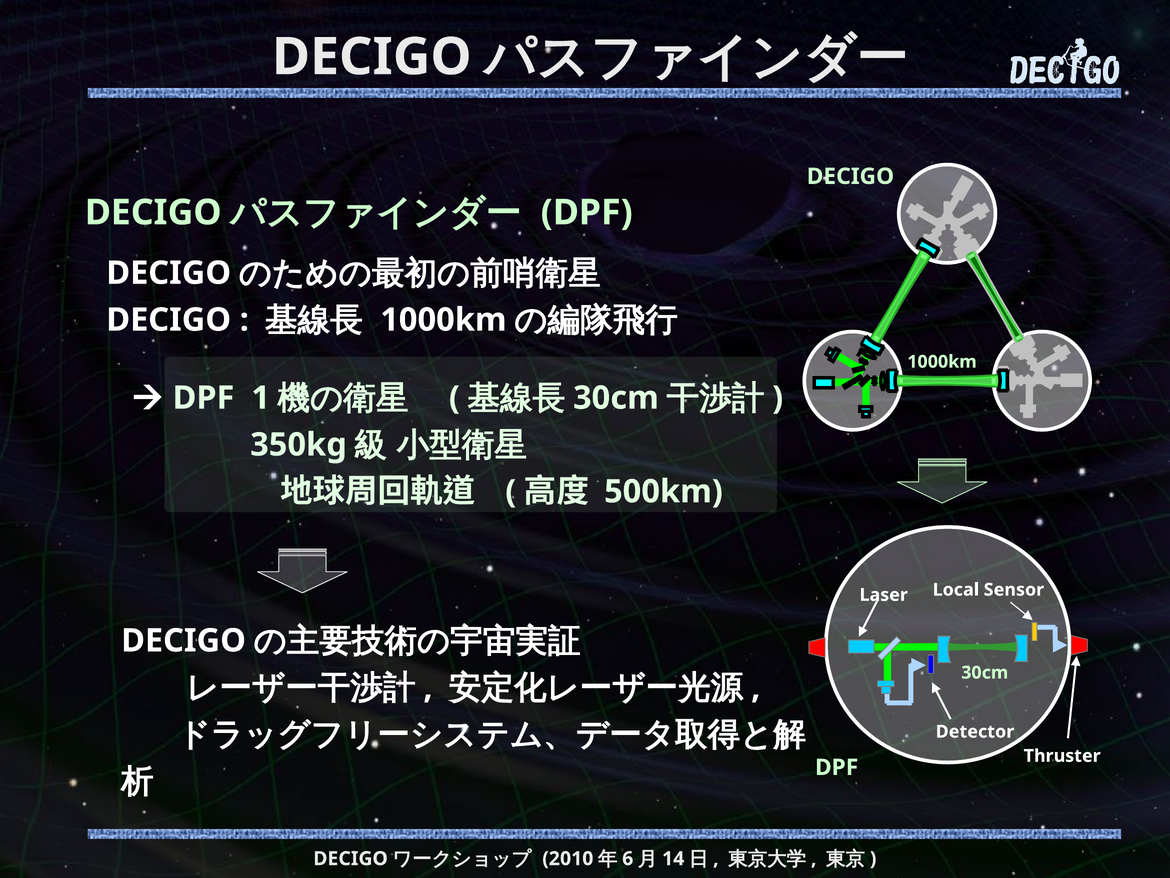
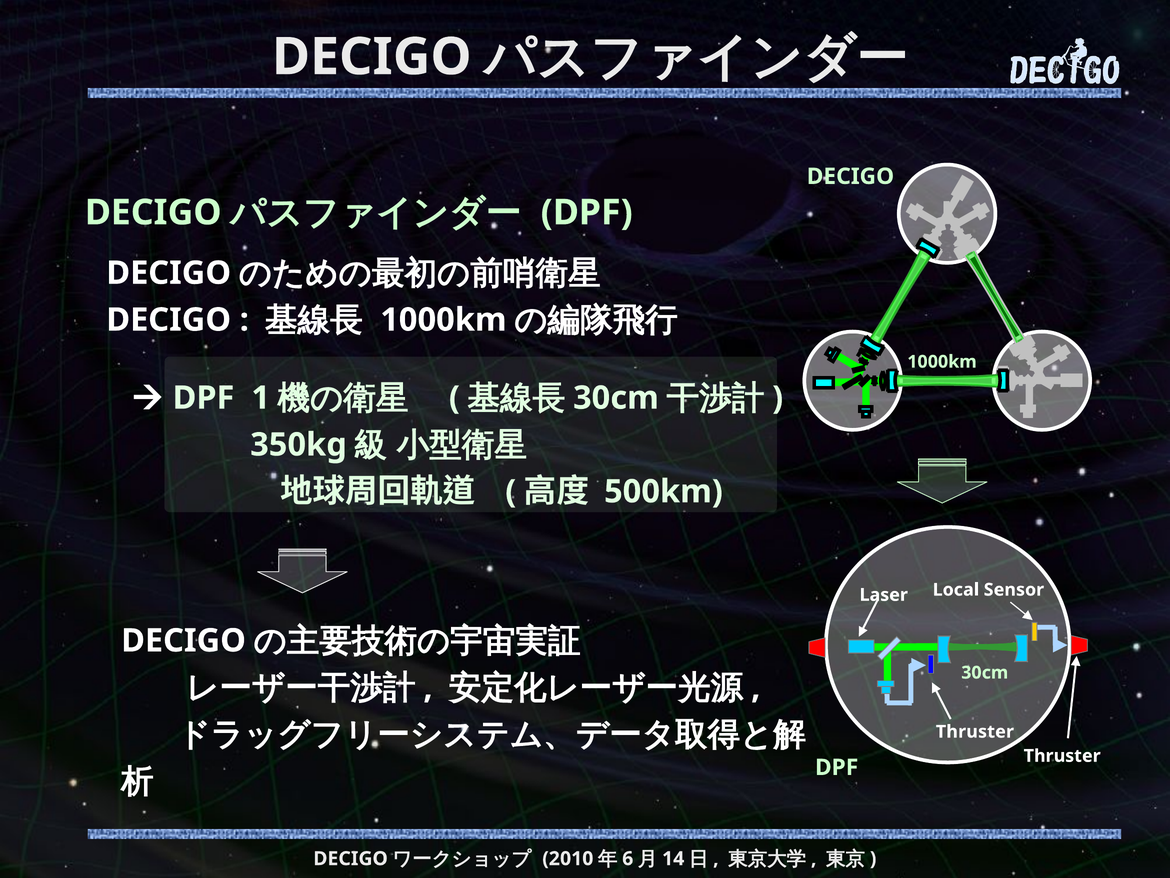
Detector: Detector -> Thruster (975, 731)
